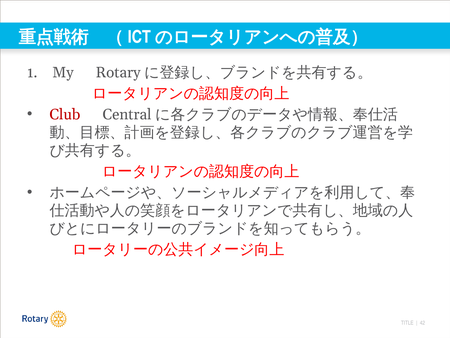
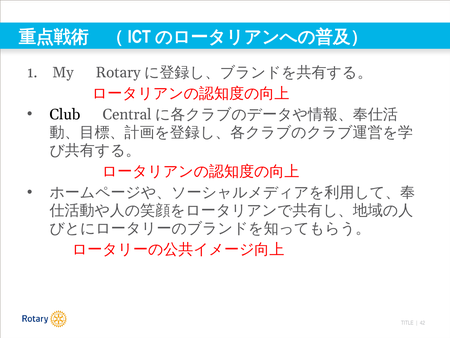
Club colour: red -> black (65, 114)
